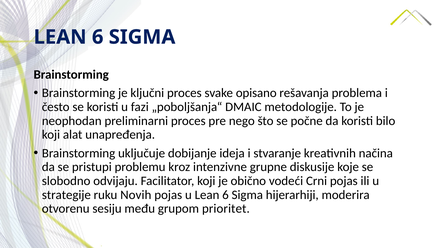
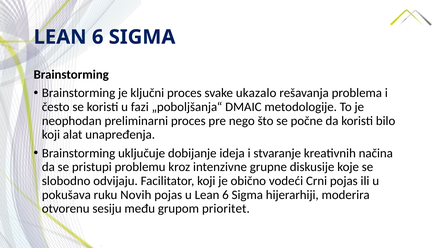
opisano: opisano -> ukazalo (256, 93)
strategije: strategije -> pokušava (66, 195)
